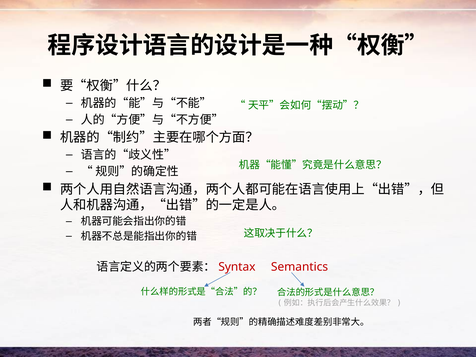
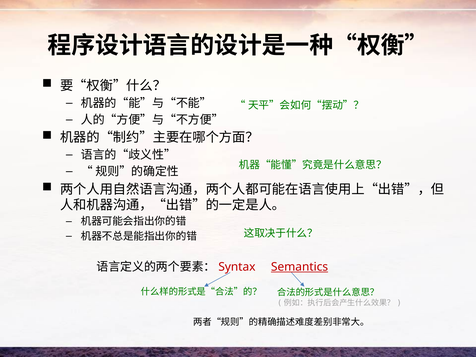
Semantics underline: none -> present (300, 267)
